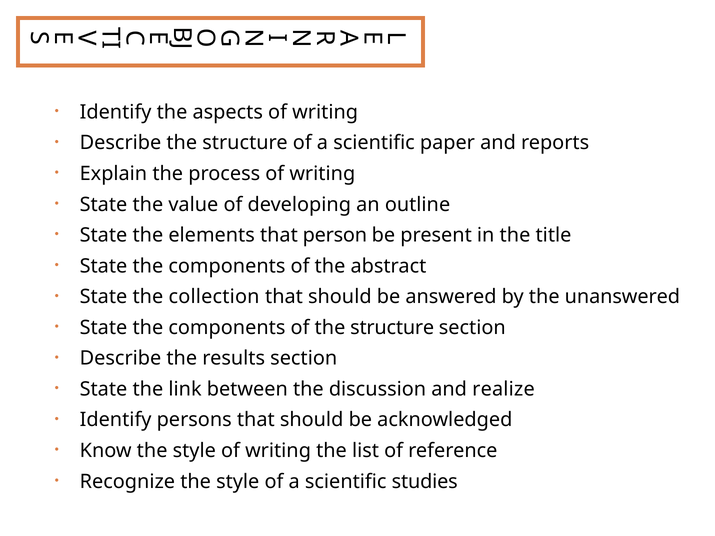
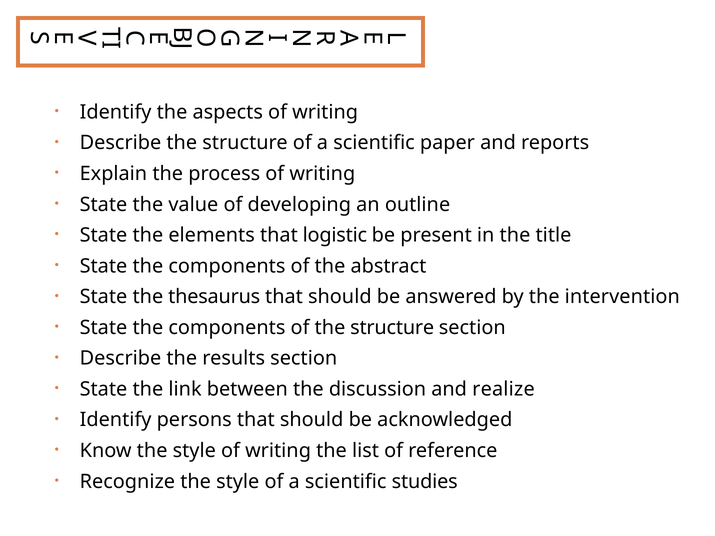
person: person -> logistic (335, 235)
collection: collection -> thesaurus (214, 297)
unanswered: unanswered -> intervention (622, 297)
